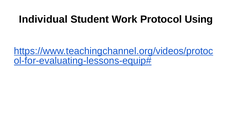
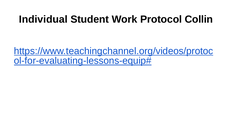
Using: Using -> Collin (199, 19)
